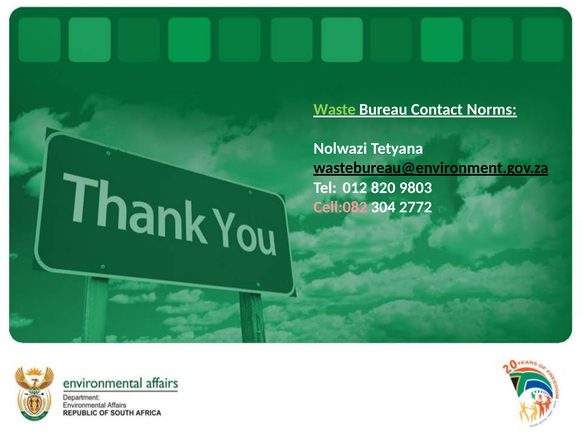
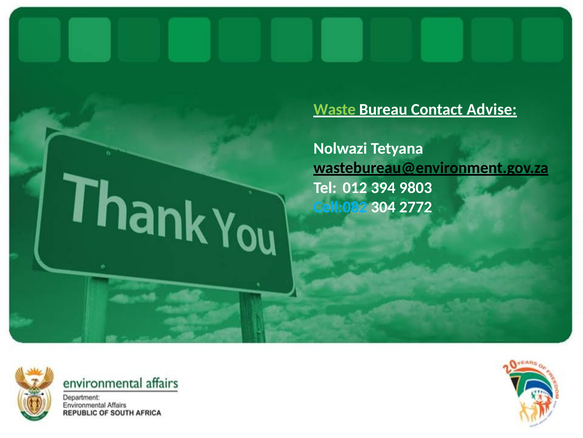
Norms: Norms -> Advise (492, 109)
820: 820 -> 394 (383, 187)
Cell:082 colour: pink -> light blue (340, 207)
